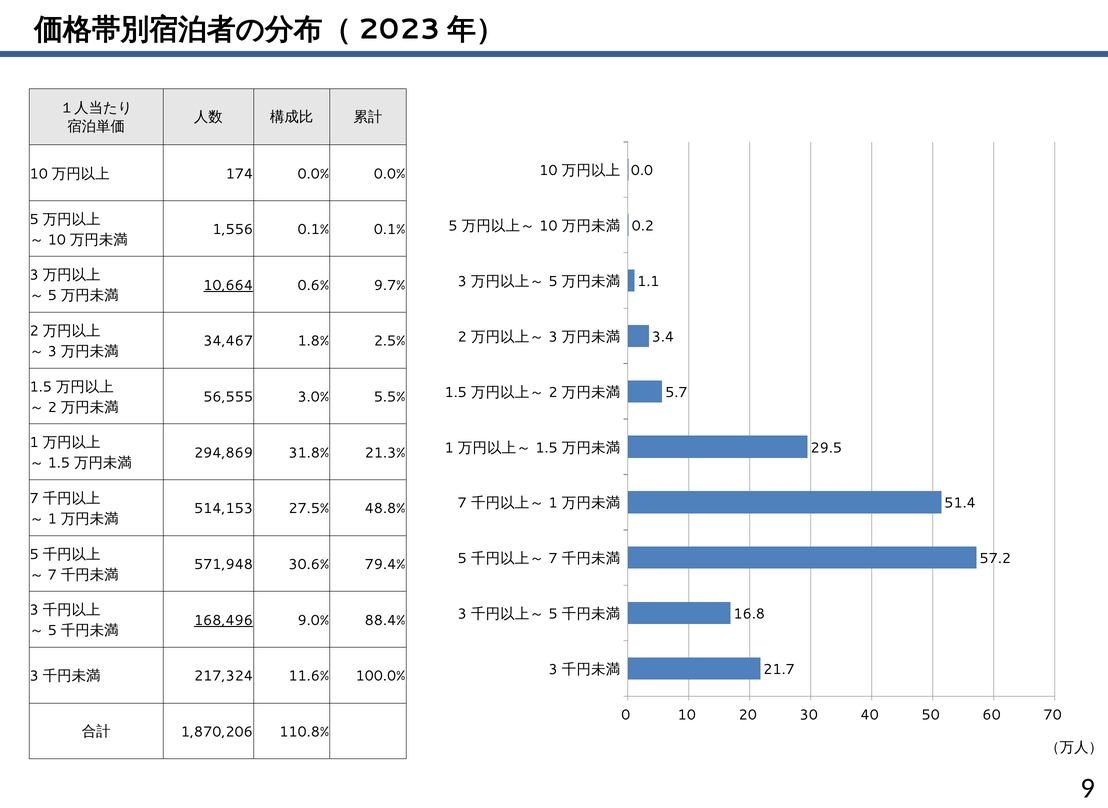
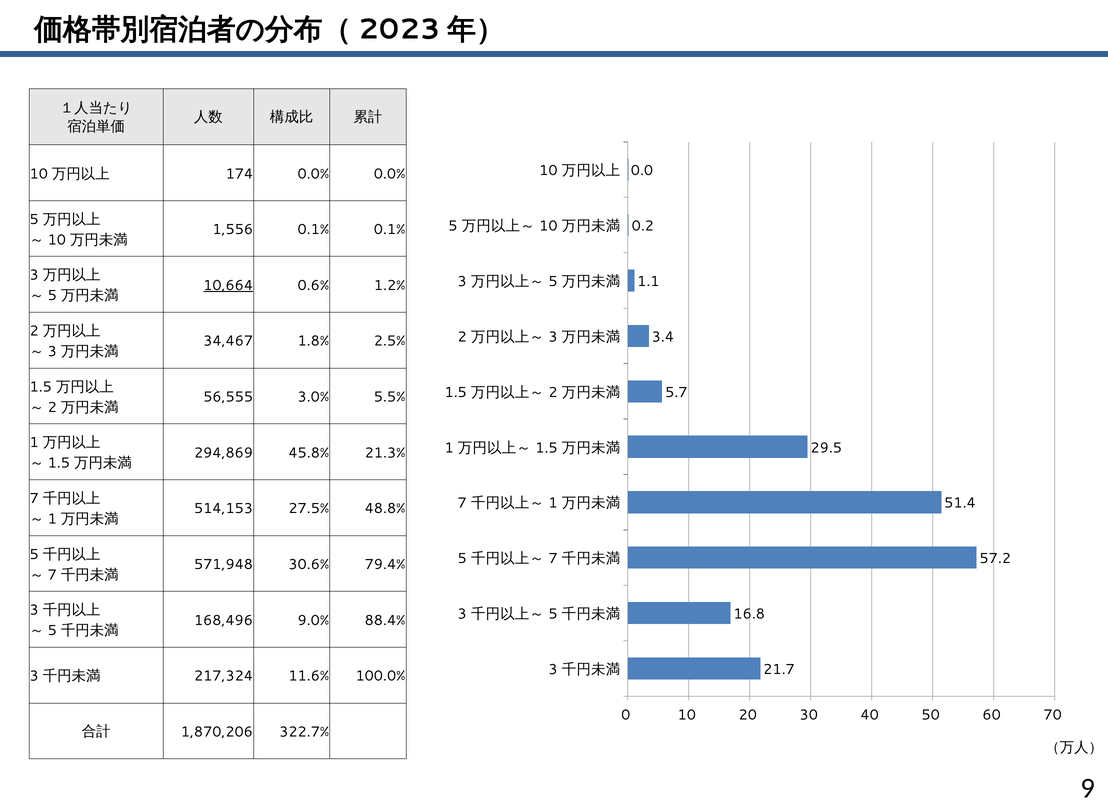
9.7%: 9.7% -> 1.2% (390, 285)
31.8%: 31.8% -> 45.8% (309, 453)
168,496 underline: present -> none (223, 620)
110.8%: 110.8% -> 322.7% (304, 732)
